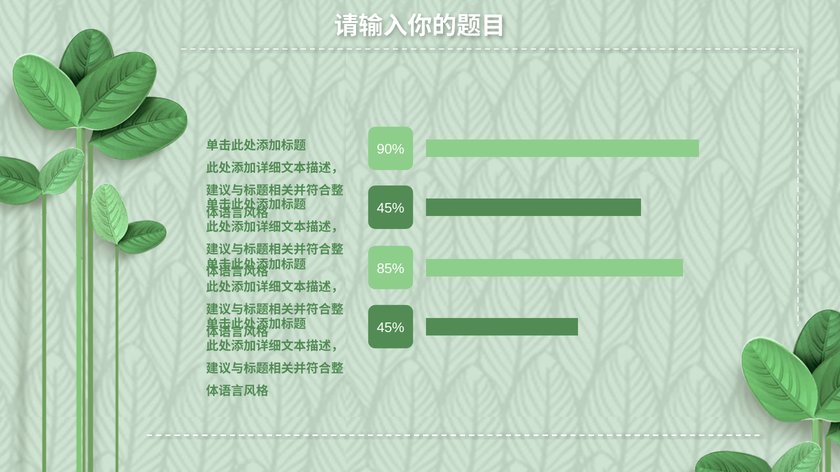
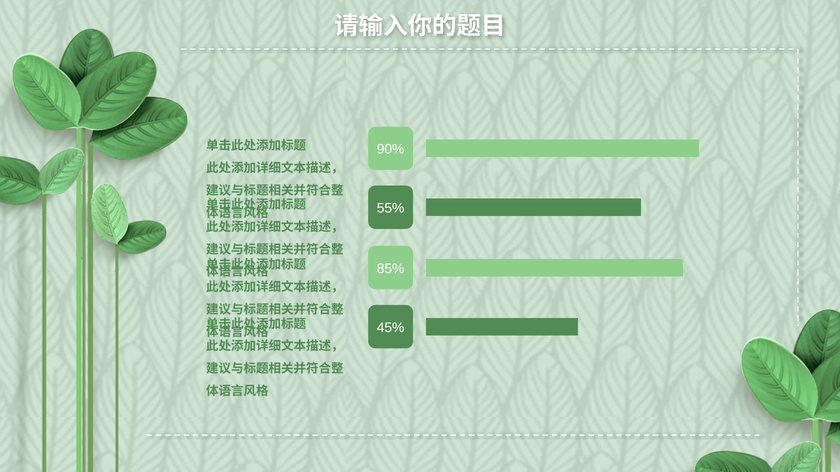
45%: 45% -> 55% (391, 208)
